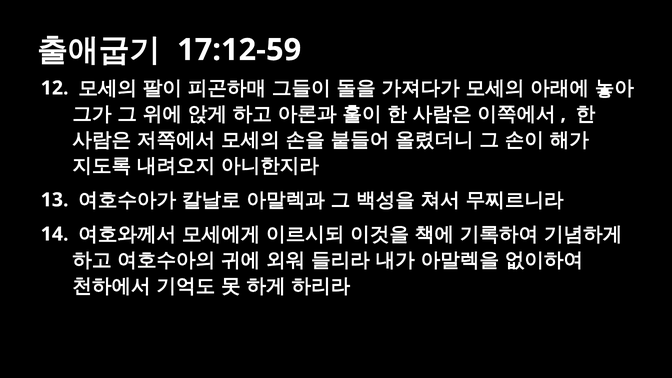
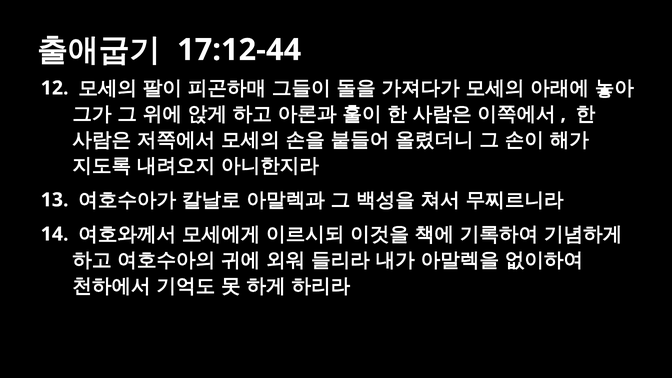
17:12-59: 17:12-59 -> 17:12-44 (239, 50)
